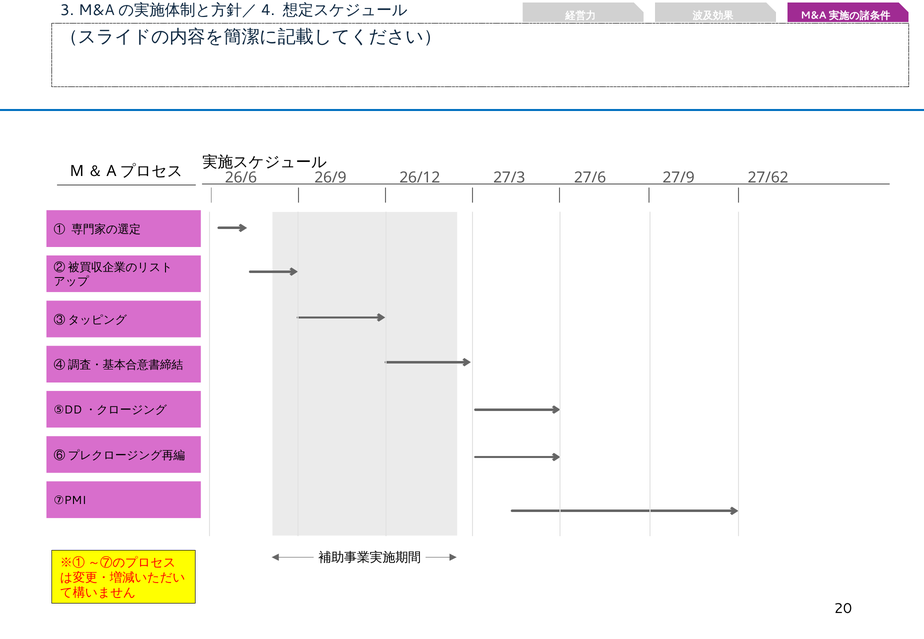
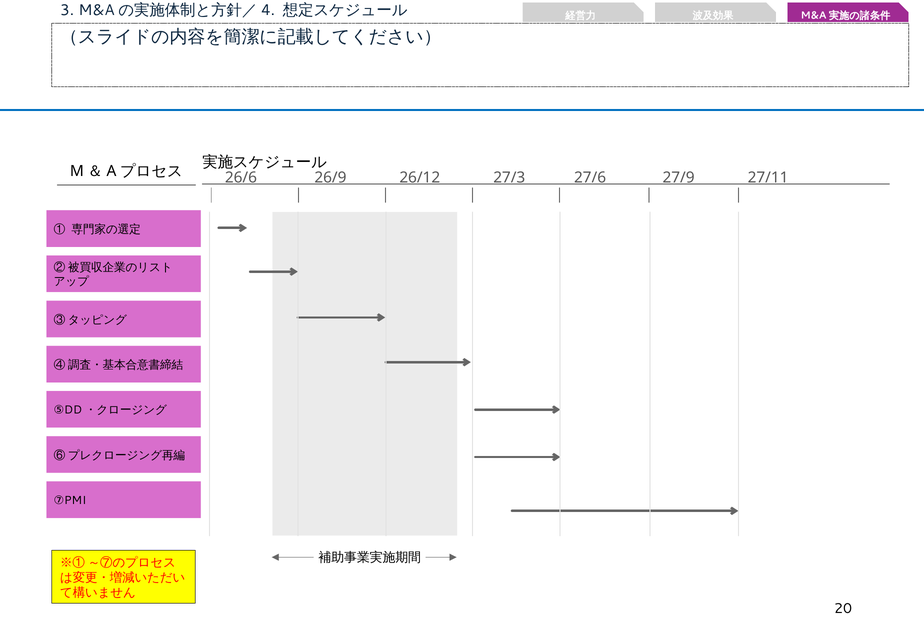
27/62: 27/62 -> 27/11 (768, 178)
